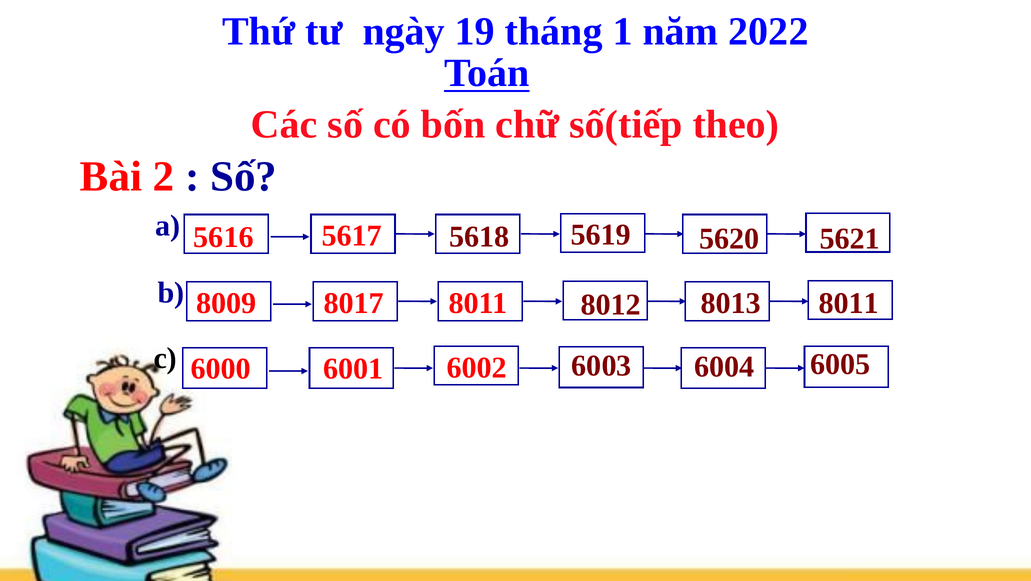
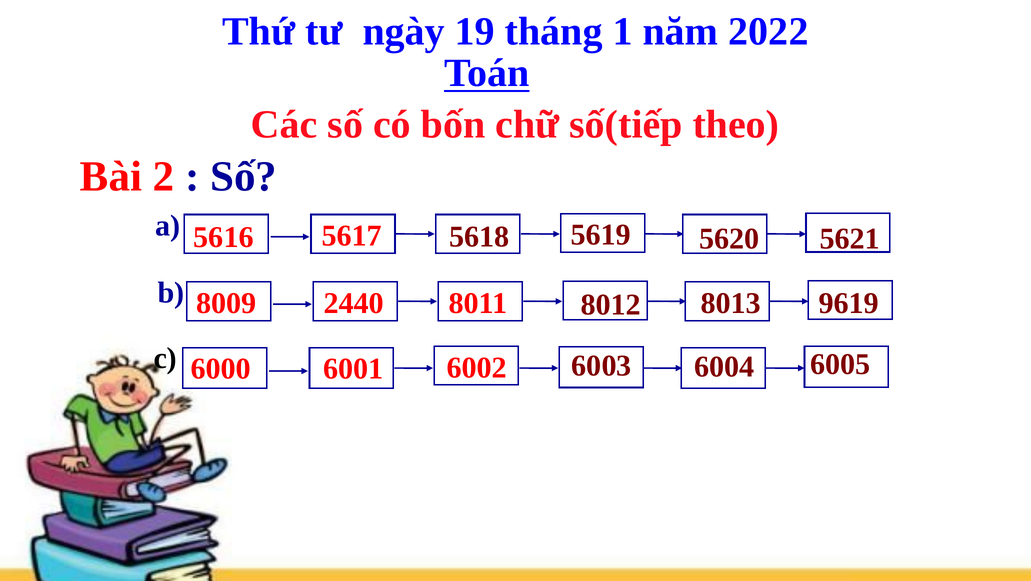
8017: 8017 -> 2440 (354, 304)
8011: 8011 -> 9619 (849, 303)
